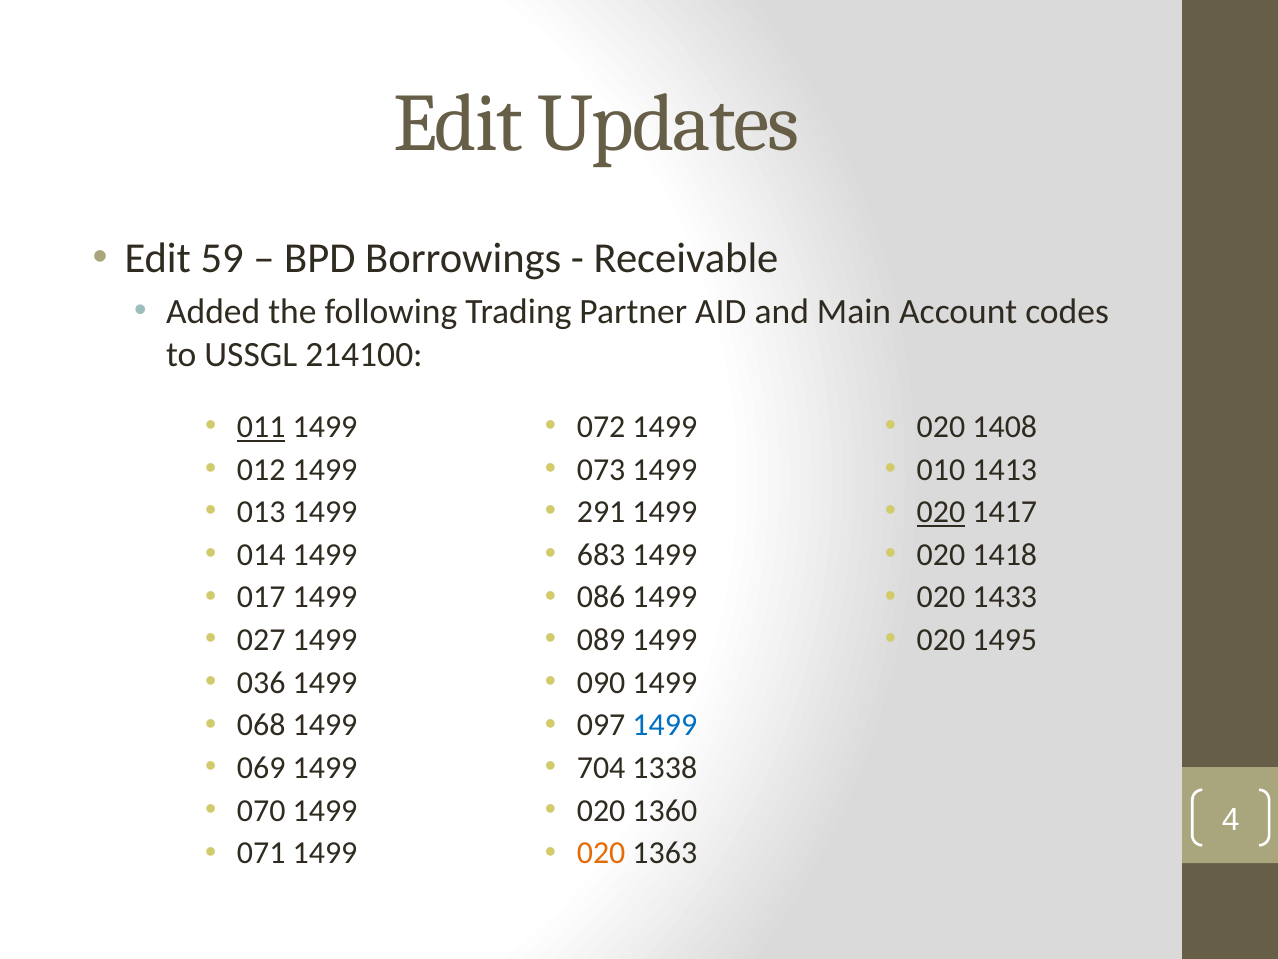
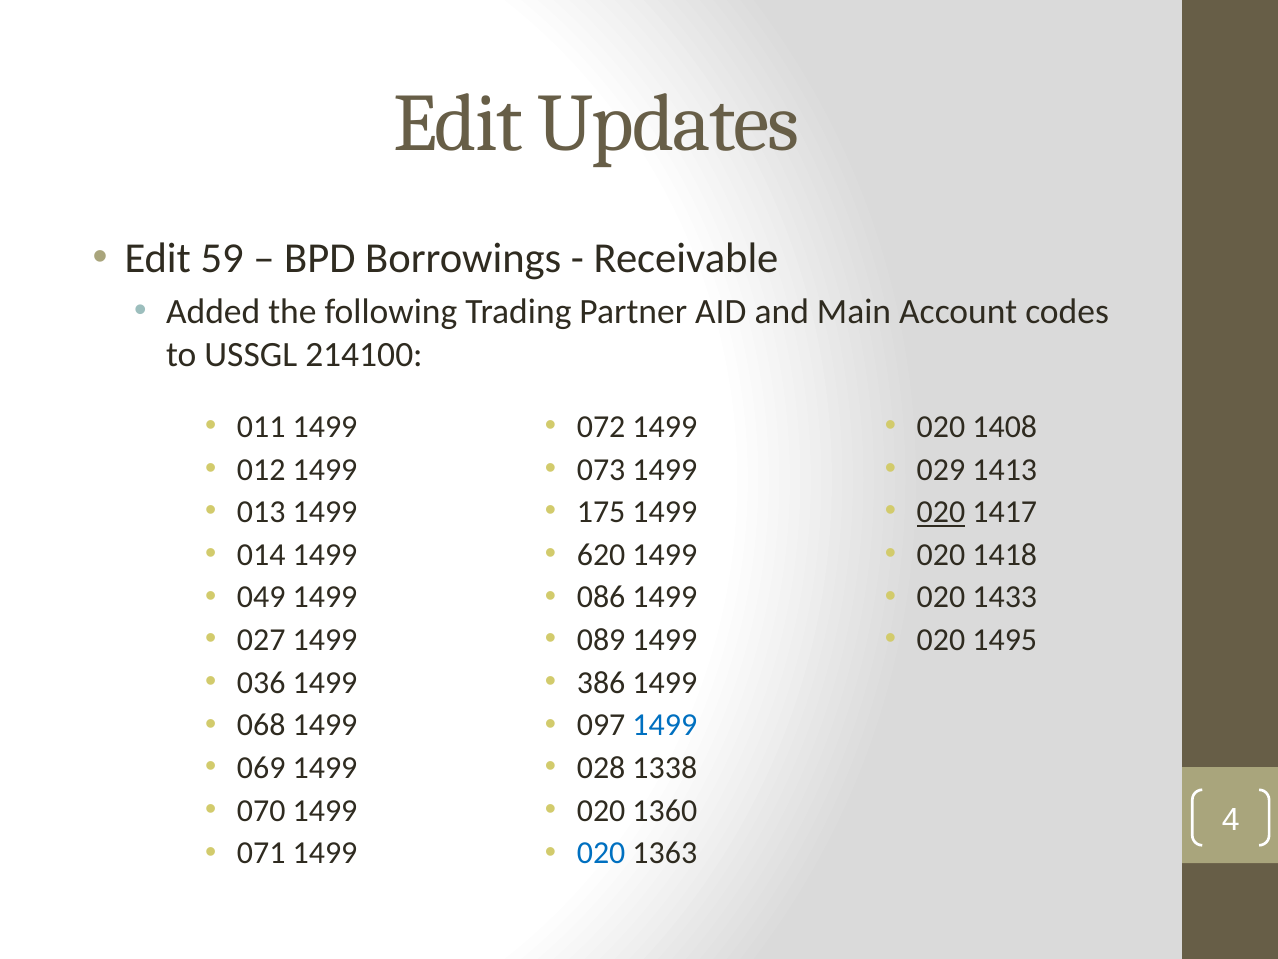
011 underline: present -> none (261, 427)
010: 010 -> 029 (941, 469)
291: 291 -> 175 (601, 512)
683: 683 -> 620 (601, 554)
017: 017 -> 049 (261, 597)
090: 090 -> 386 (601, 682)
704: 704 -> 028 (601, 768)
020 colour: orange -> blue (601, 853)
